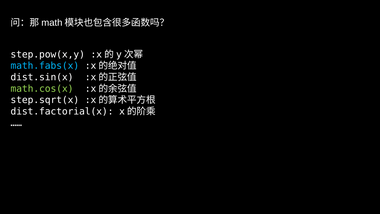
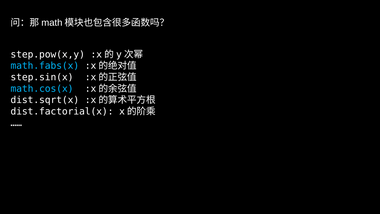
dist.sin(x: dist.sin(x -> step.sin(x (42, 77)
math.cos(x colour: light green -> light blue (42, 89)
step.sqrt(x: step.sqrt(x -> dist.sqrt(x (45, 100)
